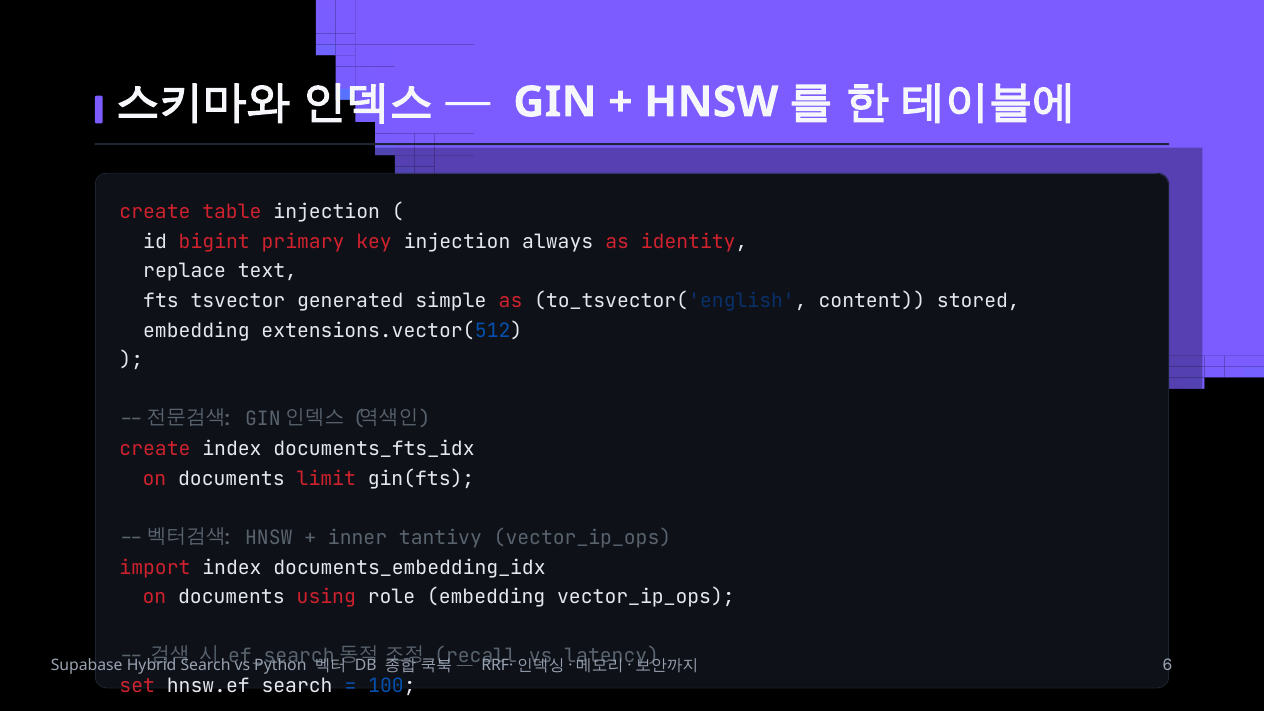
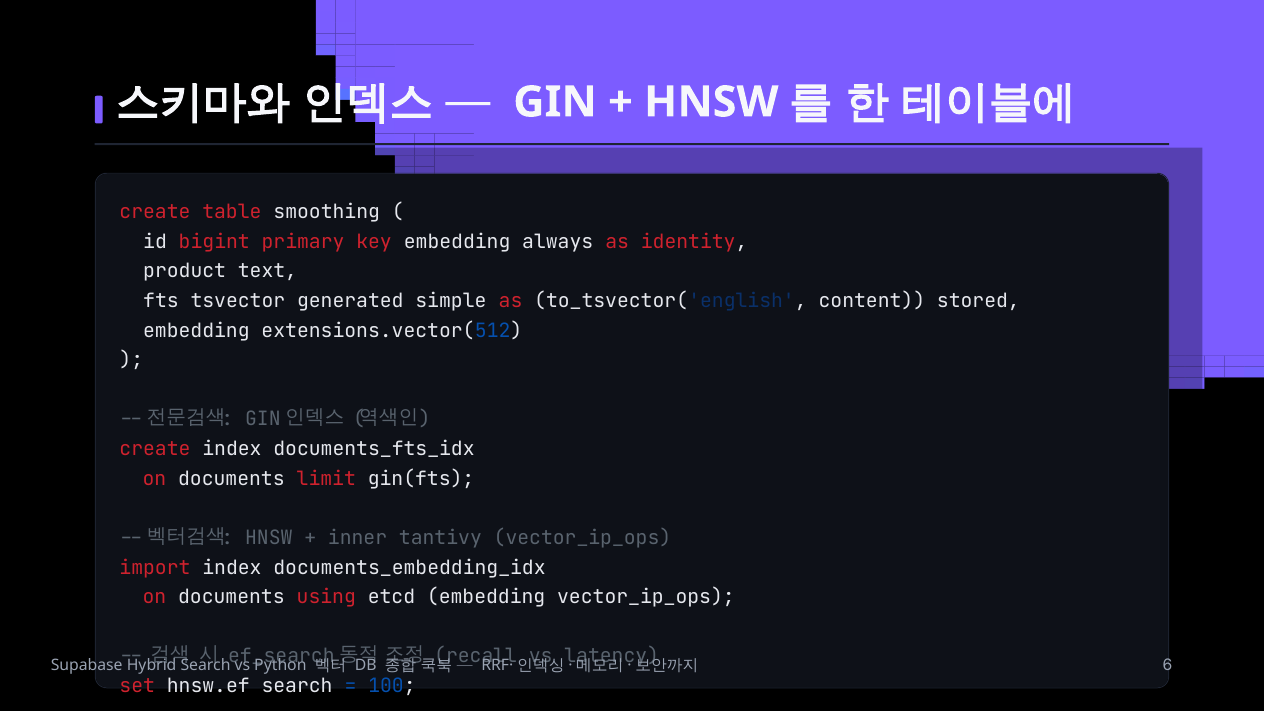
table injection: injection -> smoothing (327, 212)
key injection: injection -> embedding (457, 242)
replace: replace -> product (185, 271)
role: role -> etcd (391, 597)
